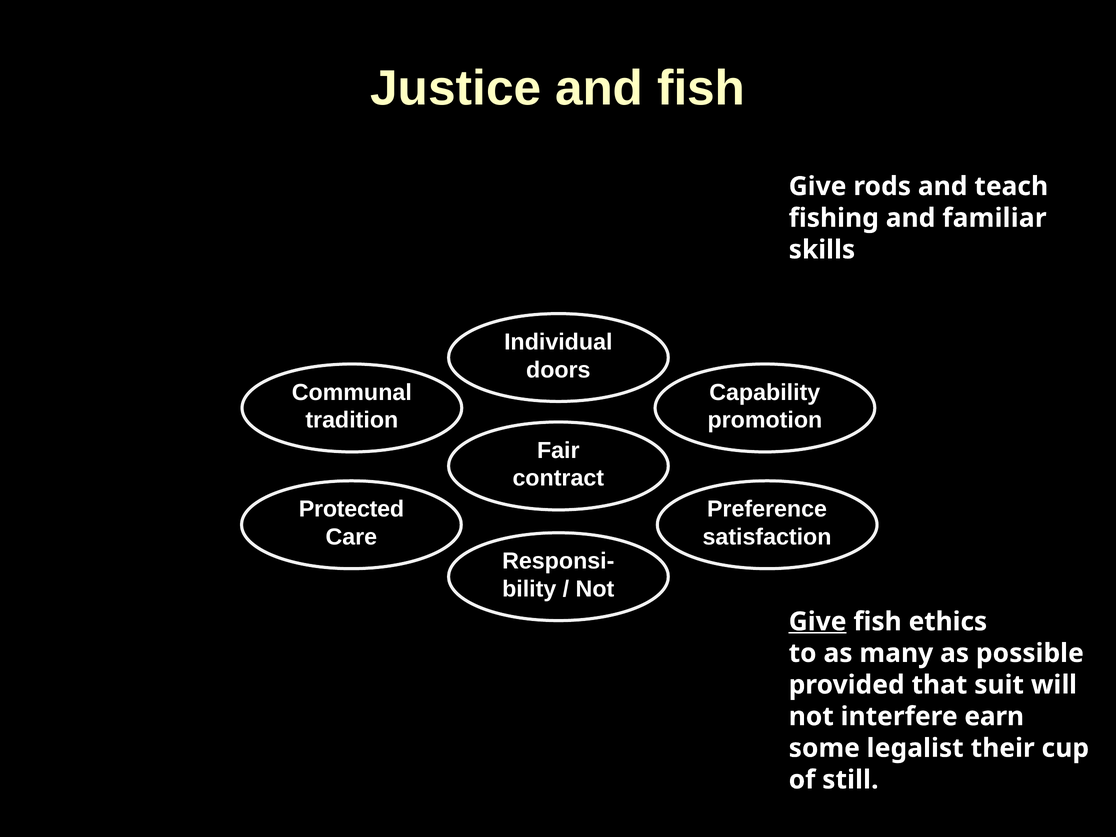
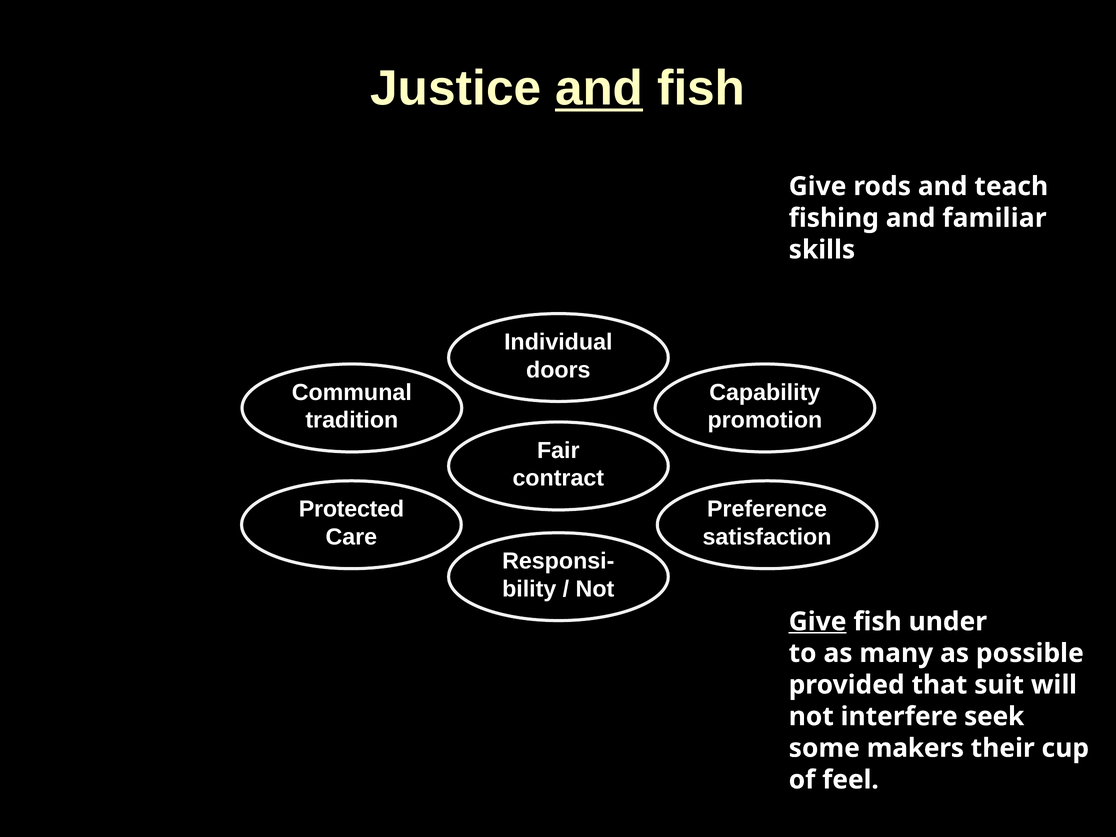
and underline: none -> present (599, 89)
ethics: ethics -> under (948, 622)
earn: earn -> seek (994, 717)
legalist: legalist -> makers (915, 748)
still: still -> feel (850, 780)
